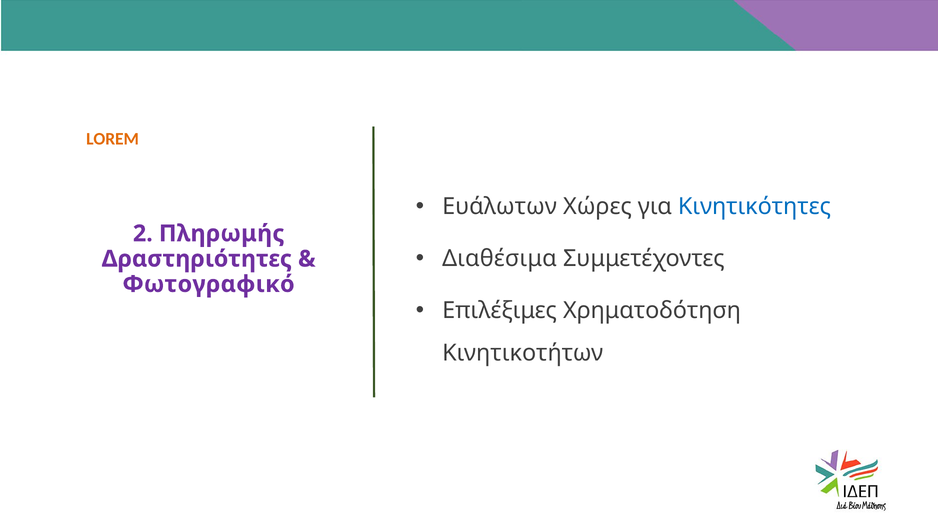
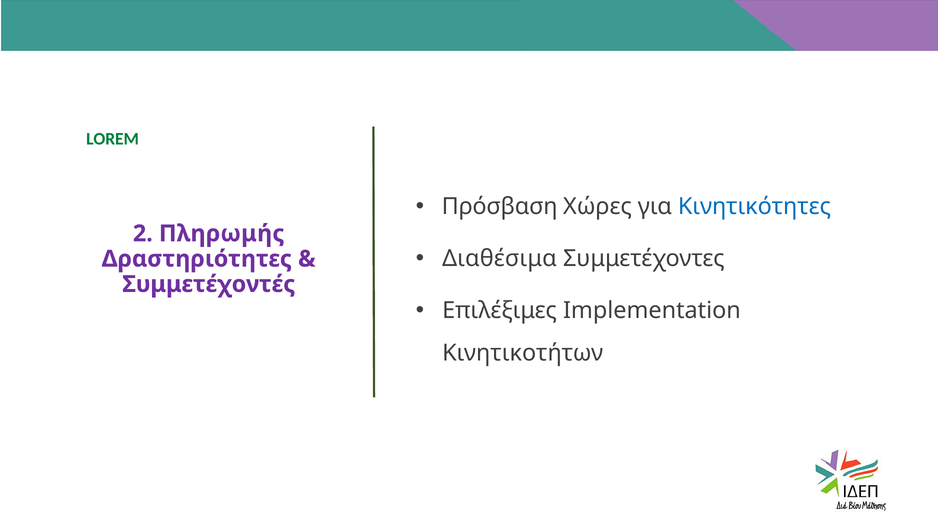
LOREM colour: orange -> green (113, 139)
Ευάλωτων: Ευάλωτων -> Πρόσβαση (500, 207)
Φωτογραφικό: Φωτογραφικό -> Συμμετέχοντές (209, 284)
Χρηματοδότηση: Χρηματοδότηση -> Implementation (652, 311)
